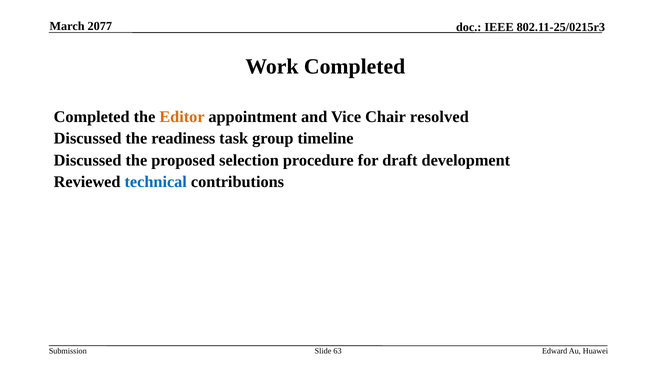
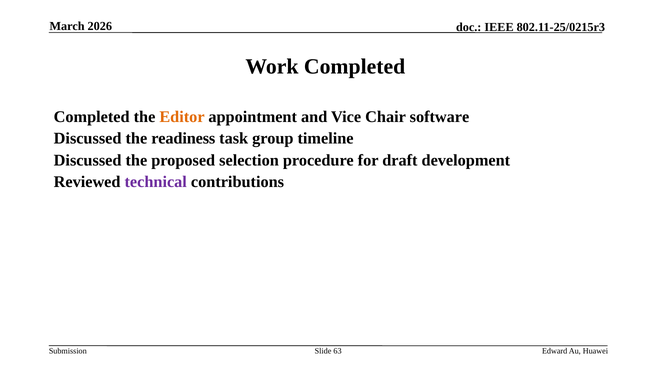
2077: 2077 -> 2026 (100, 26)
resolved: resolved -> software (439, 117)
technical colour: blue -> purple (156, 182)
